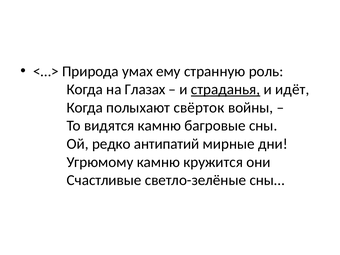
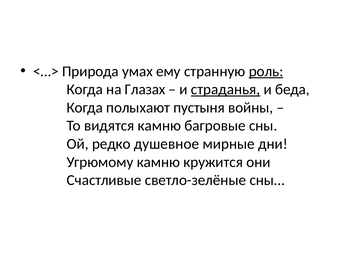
роль underline: none -> present (266, 71)
идёт: идёт -> беда (292, 89)
свёрток: свёрток -> пустыня (199, 108)
антипатий: антипатий -> душевное (167, 144)
